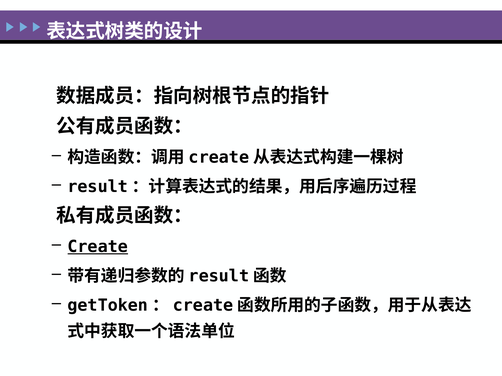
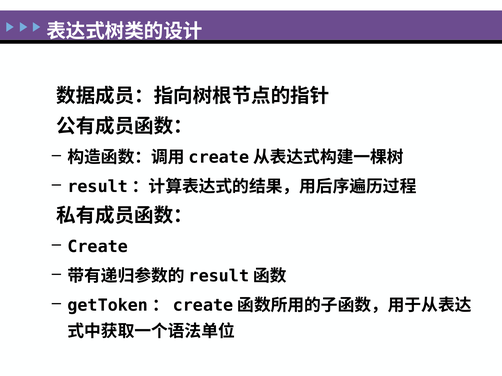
Create underline: present -> none (98, 247)
